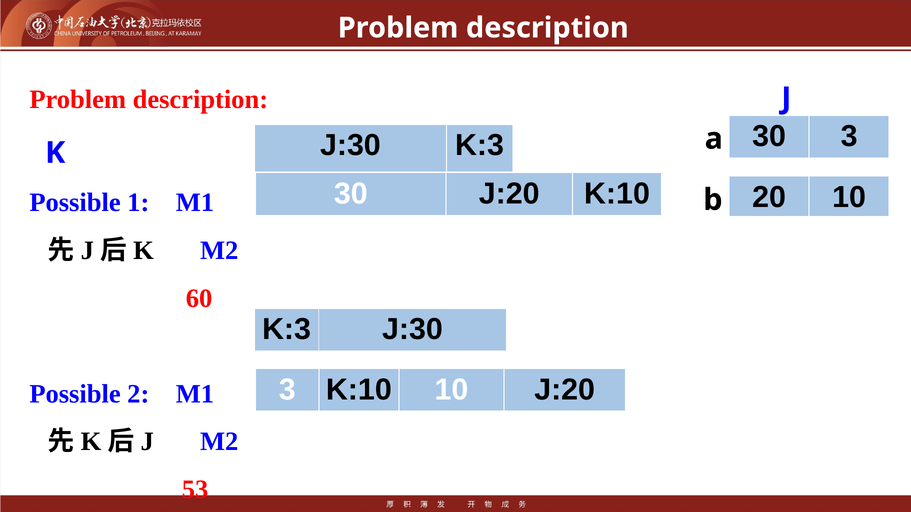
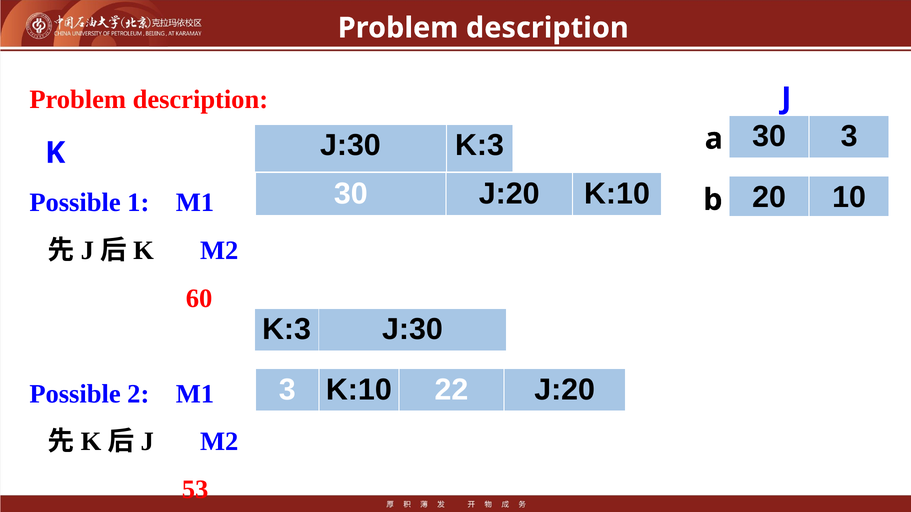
K:10 10: 10 -> 22 (451, 390)
